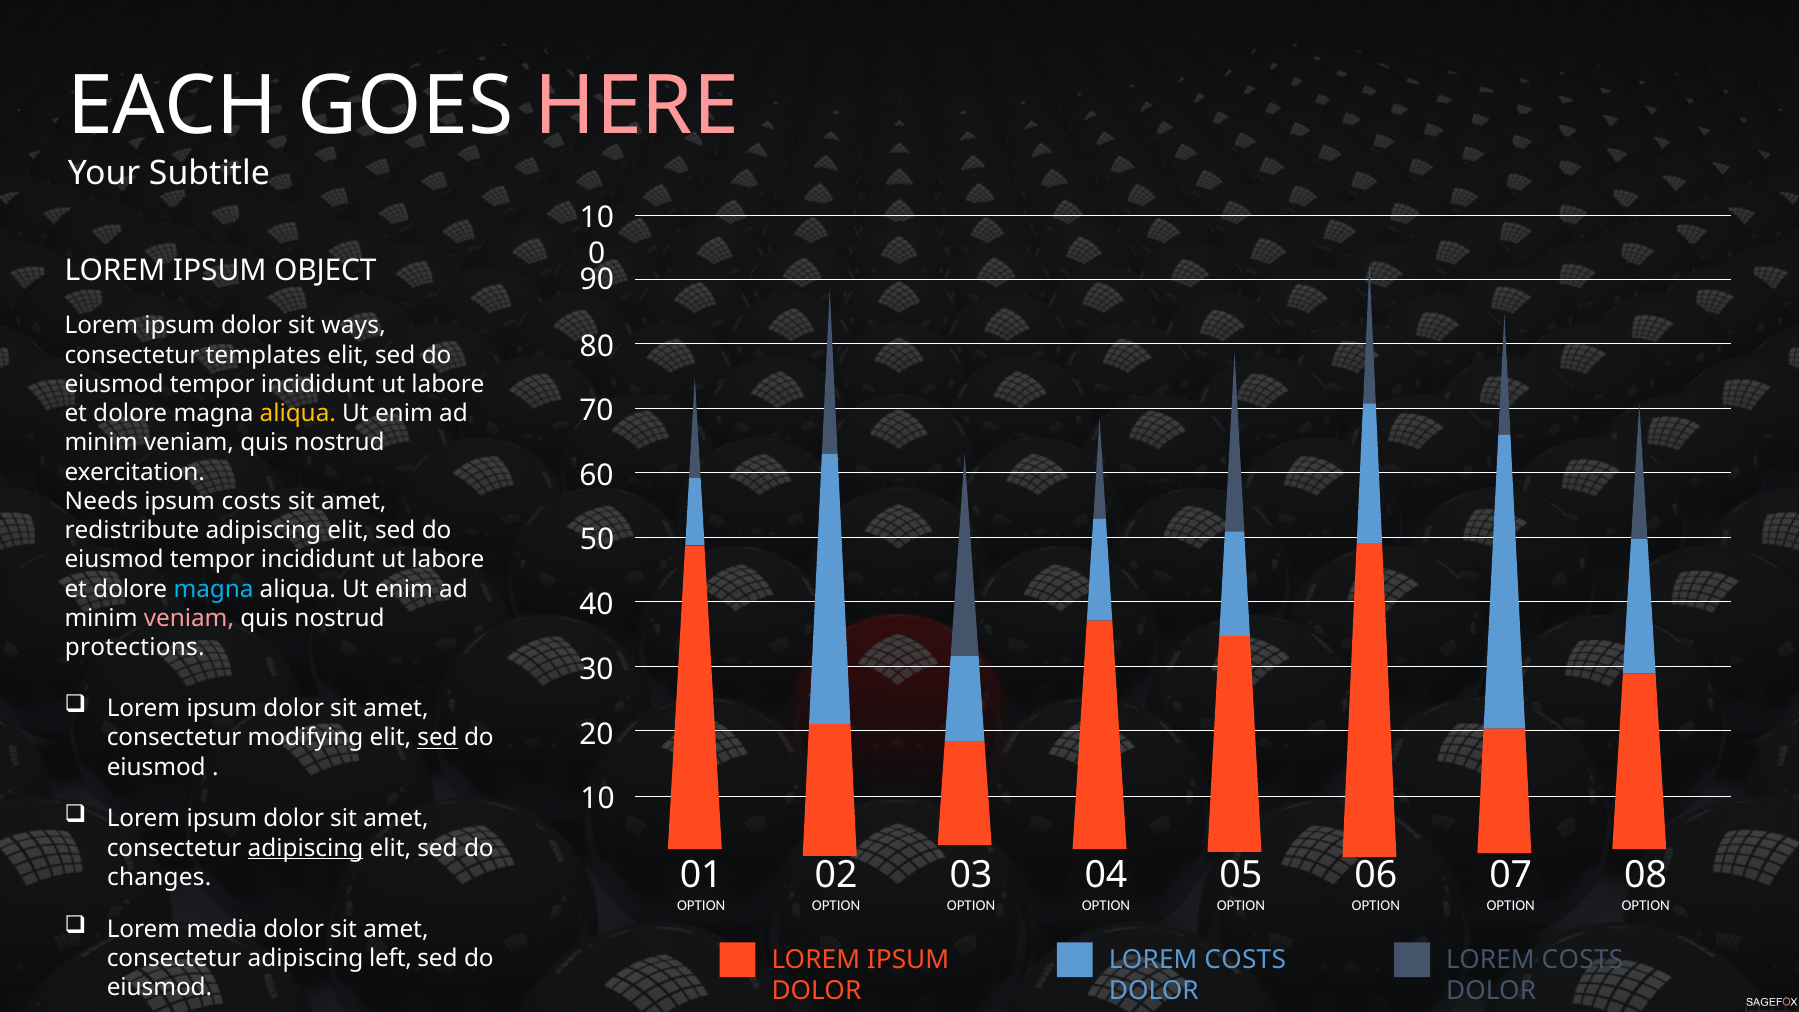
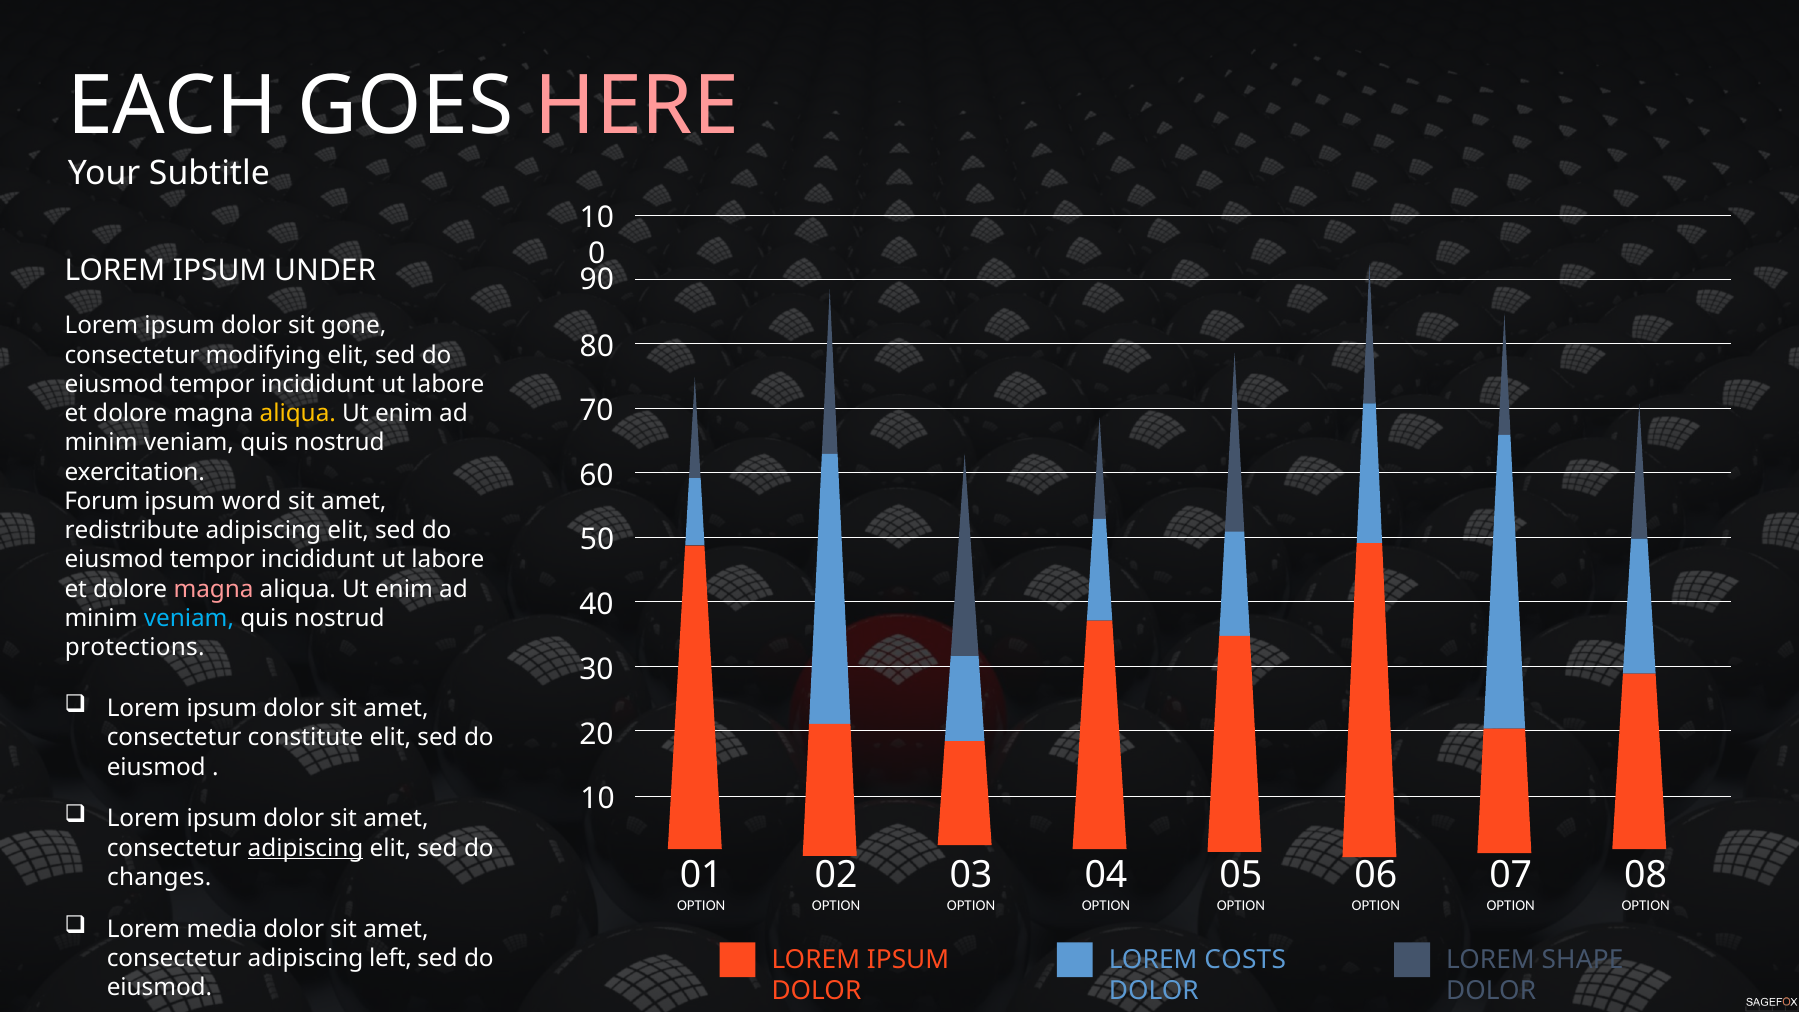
OBJECT: OBJECT -> UNDER (325, 271)
ways: ways -> gone (354, 326)
templates: templates -> modifying (263, 355)
Needs: Needs -> Forum (102, 501)
ipsum costs: costs -> word (251, 501)
magna colour: light blue -> pink (214, 589)
veniam colour: pink -> light blue (189, 618)
modifying: modifying -> constitute (305, 738)
sed underline: present -> none (438, 738)
COSTS: COSTS -> SHAPE (1583, 959)
